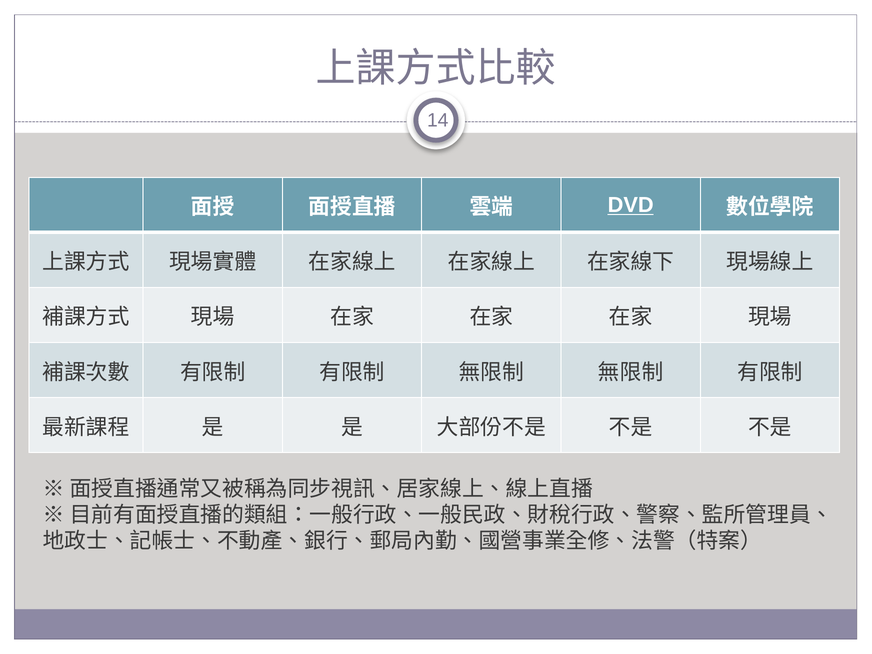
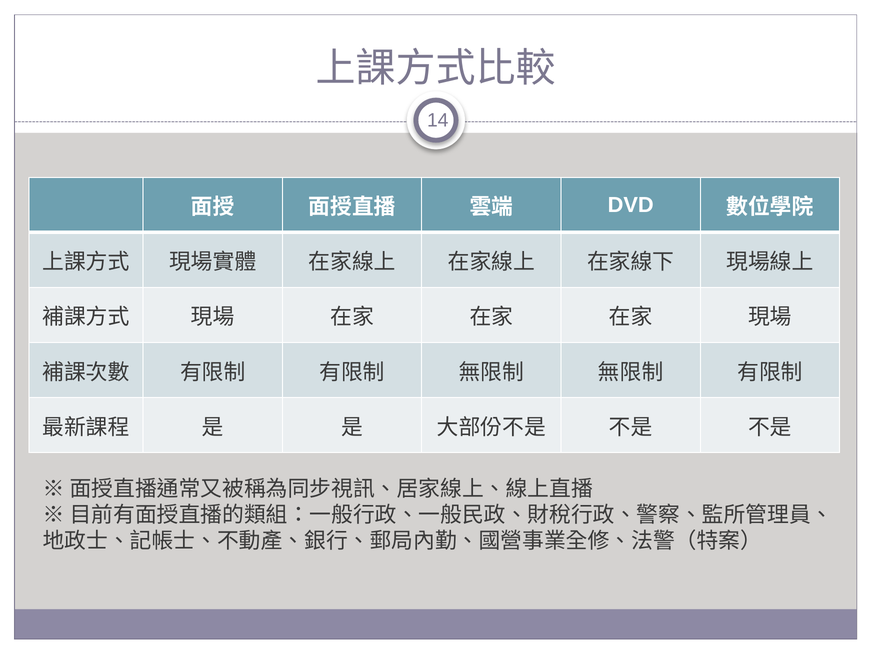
DVD underline: present -> none (631, 205)
